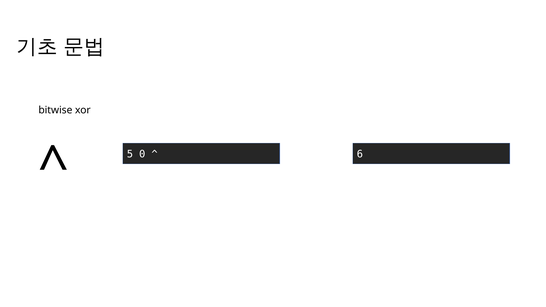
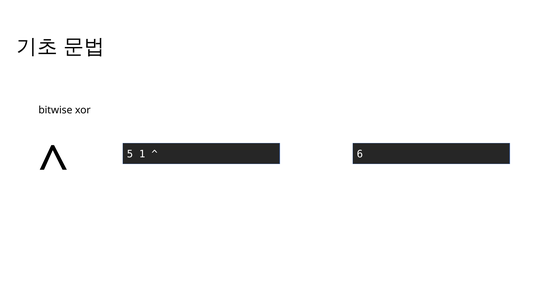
0: 0 -> 1 (142, 154)
